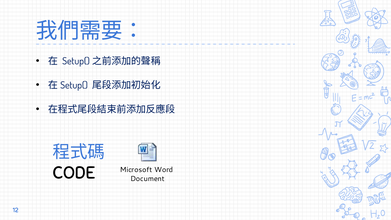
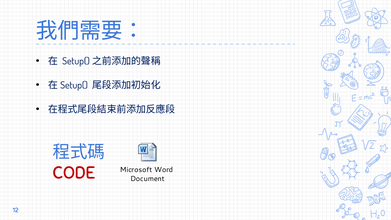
CODE colour: black -> red (74, 173)
